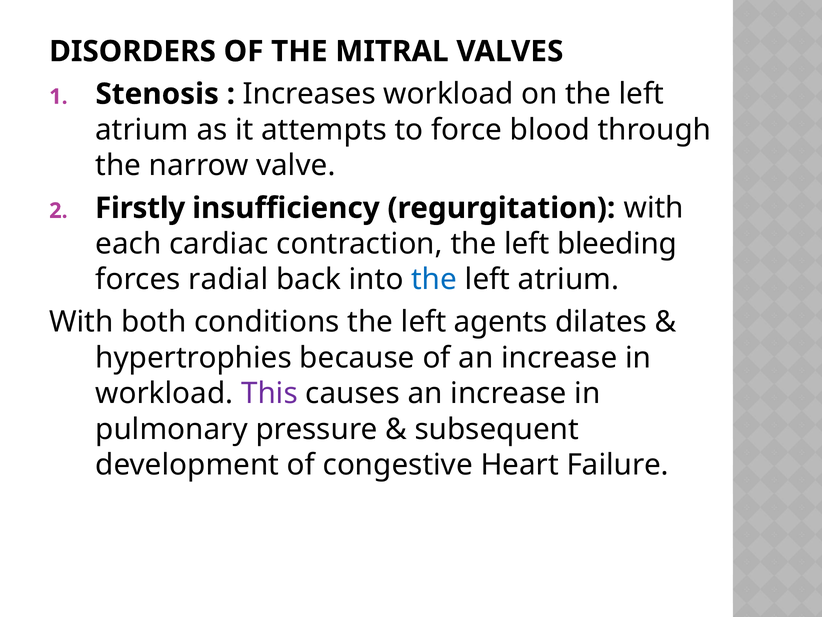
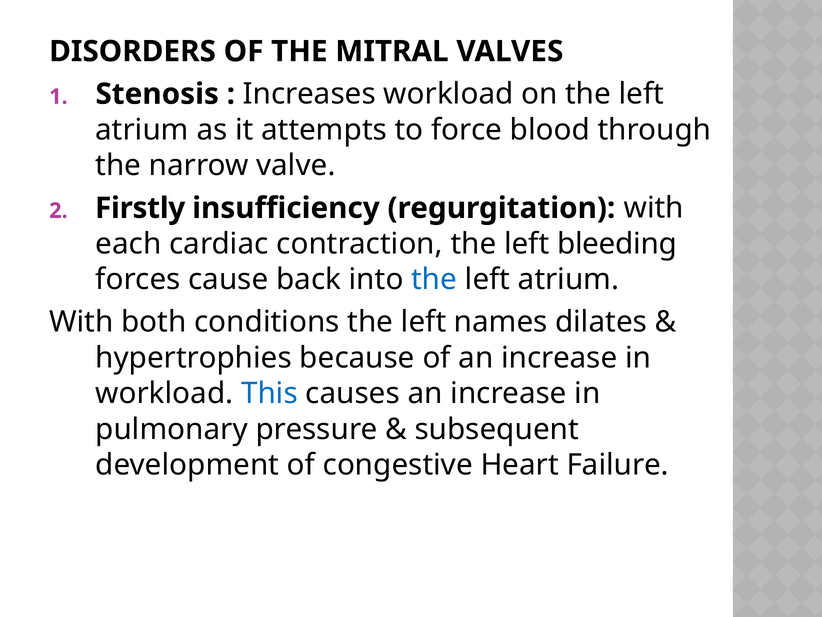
radial: radial -> cause (228, 279)
agents: agents -> names (501, 322)
This colour: purple -> blue (269, 393)
